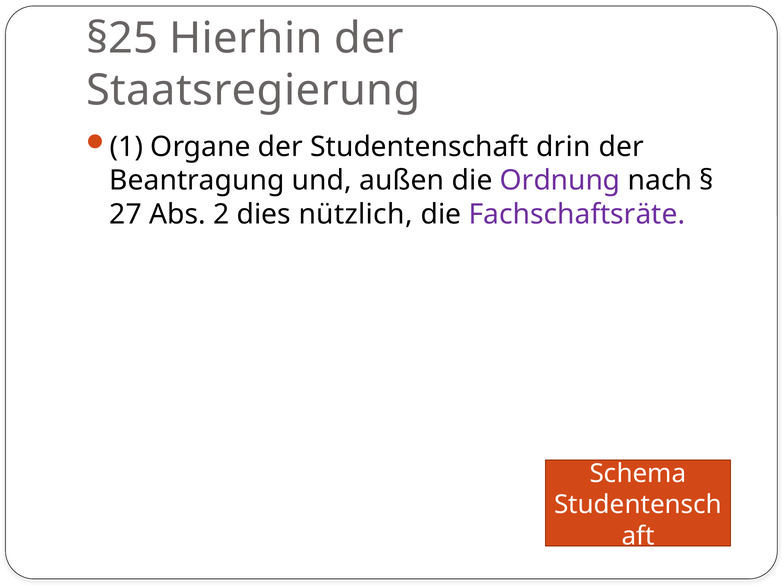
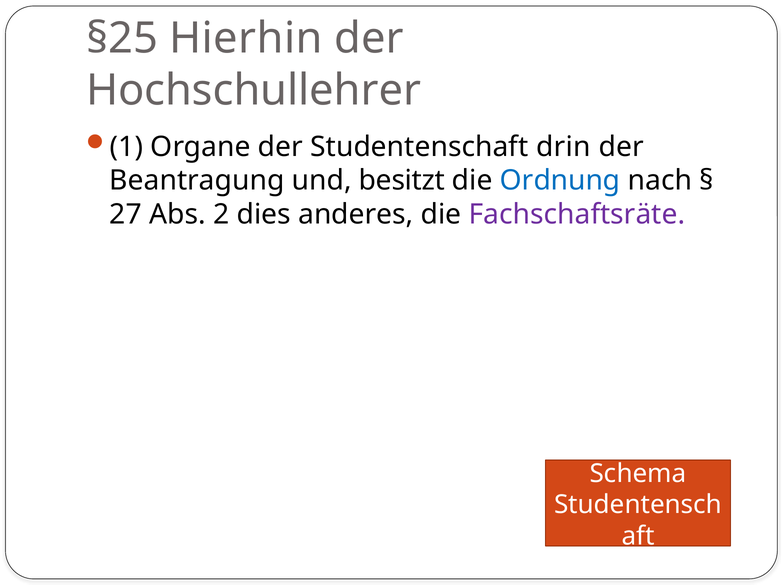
Staatsregierung: Staatsregierung -> Hochschullehrer (254, 90)
außen: außen -> besitzt (402, 181)
Ordnung colour: purple -> blue (560, 181)
nützlich: nützlich -> anderes (356, 215)
